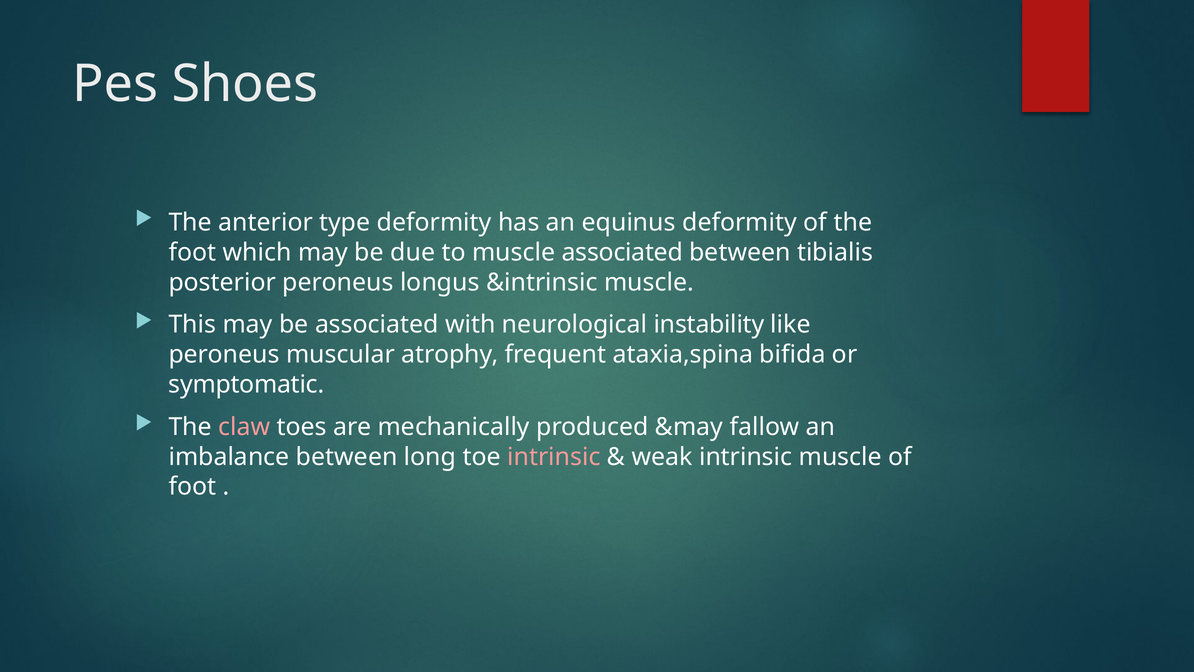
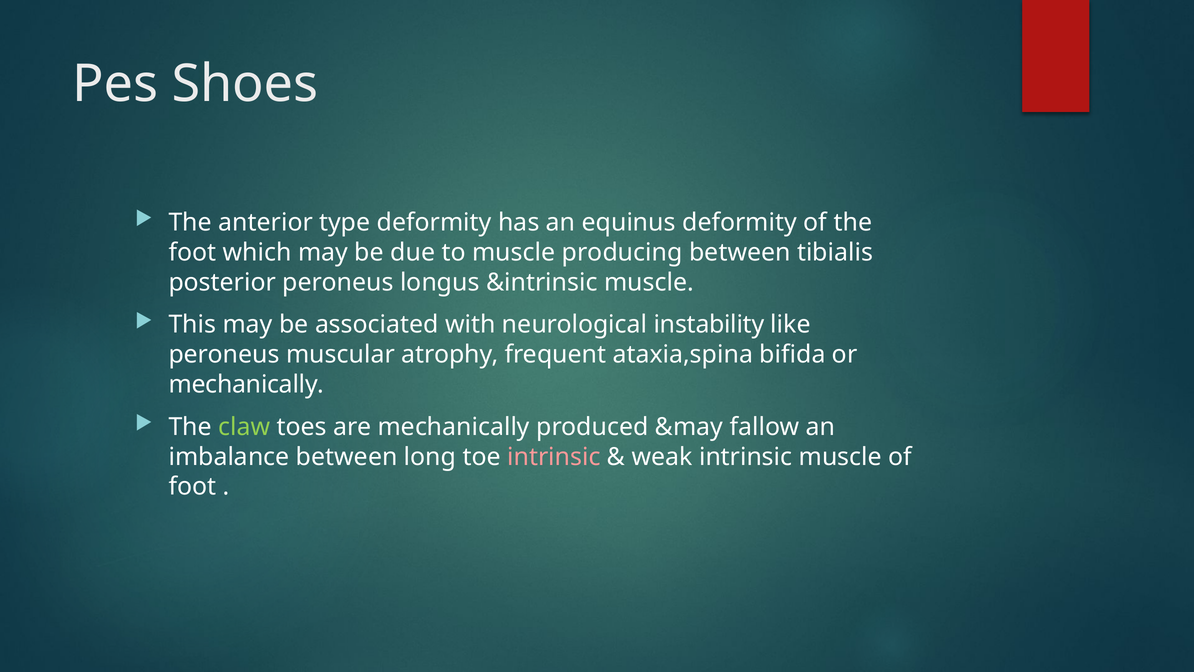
muscle associated: associated -> producing (622, 252)
symptomatic: symptomatic -> mechanically (246, 384)
claw colour: pink -> light green (244, 427)
